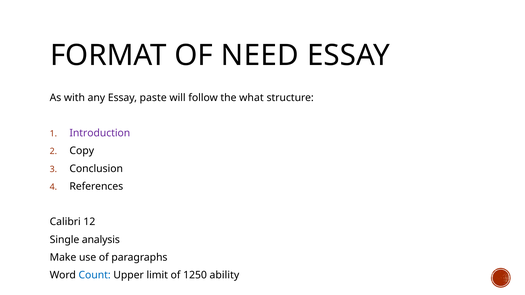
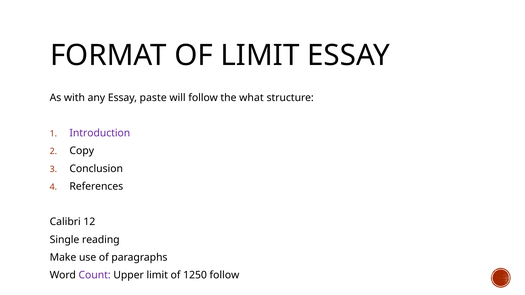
OF NEED: NEED -> LIMIT (260, 55)
analysis: analysis -> reading (101, 240)
Count colour: blue -> purple (95, 275)
1250 ability: ability -> follow (224, 275)
